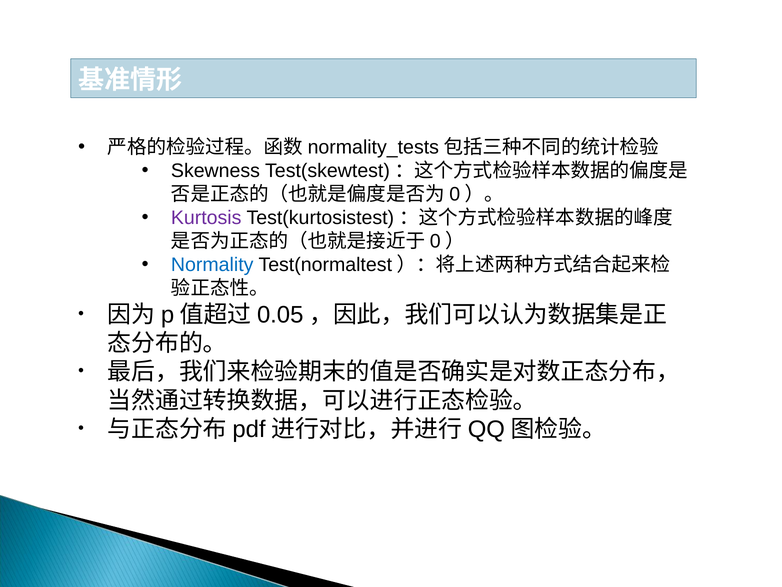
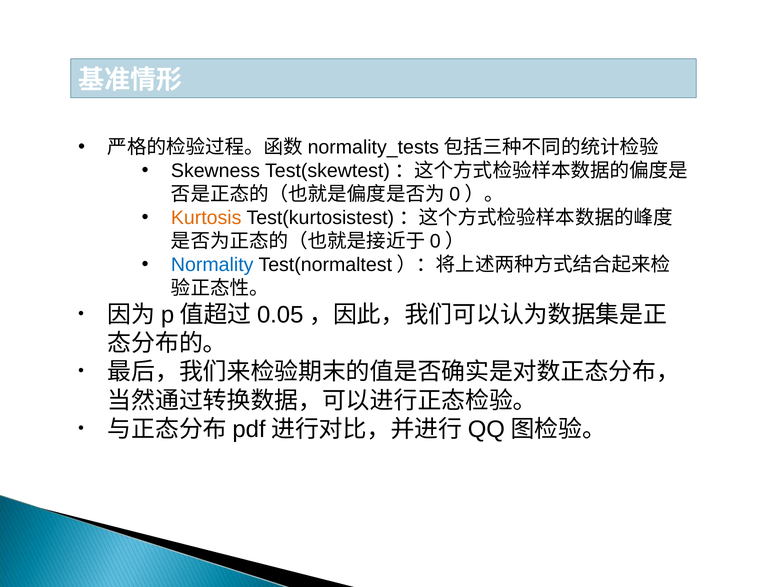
Kurtosis colour: purple -> orange (206, 218)
